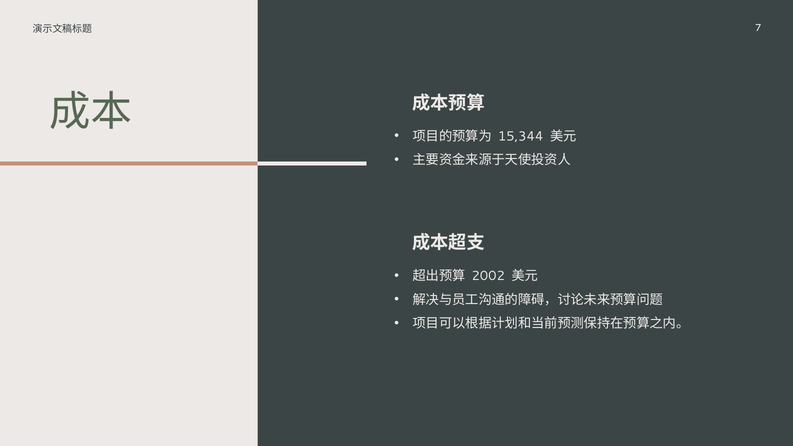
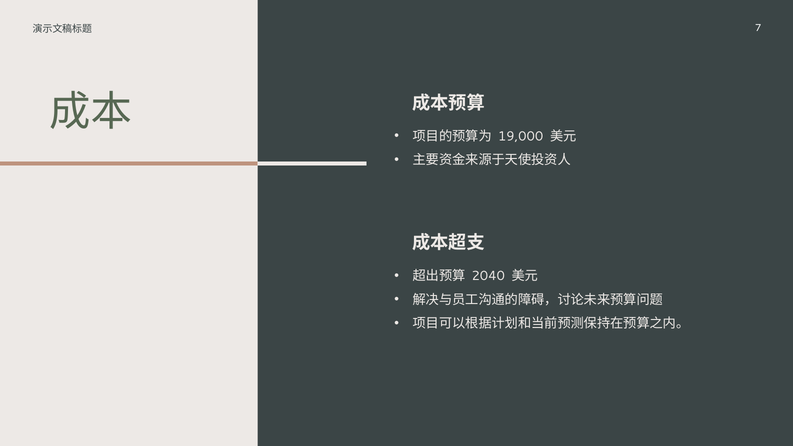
15,344: 15,344 -> 19,000 (521, 136)
2002: 2002 -> 2040 (488, 276)
